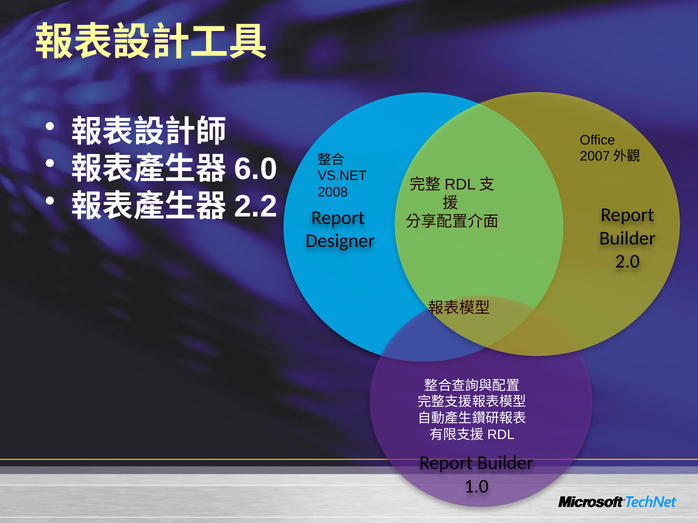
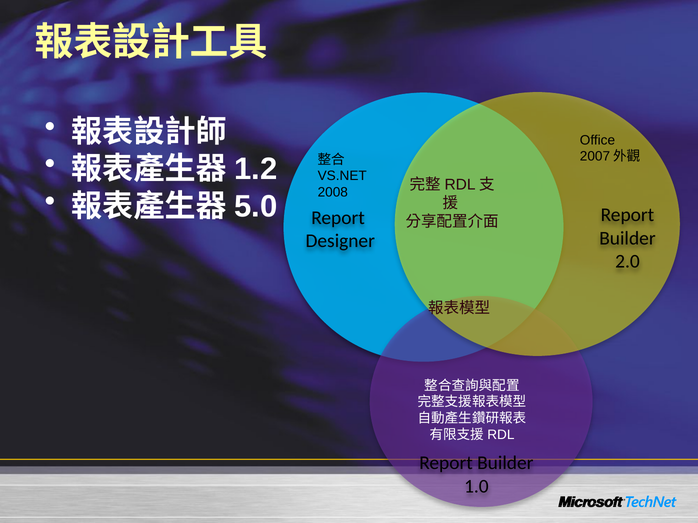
6.0: 6.0 -> 1.2 (256, 169)
2.2: 2.2 -> 5.0 (256, 207)
